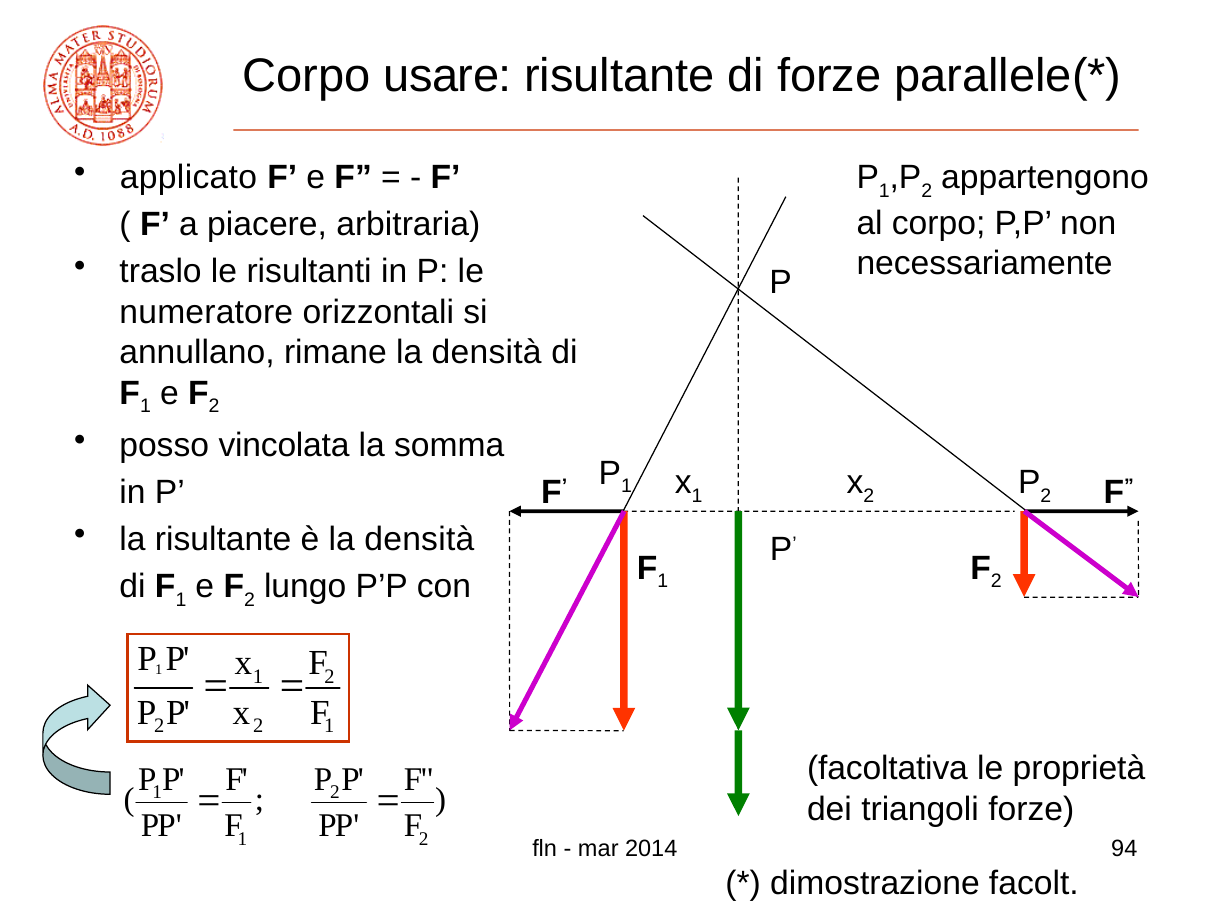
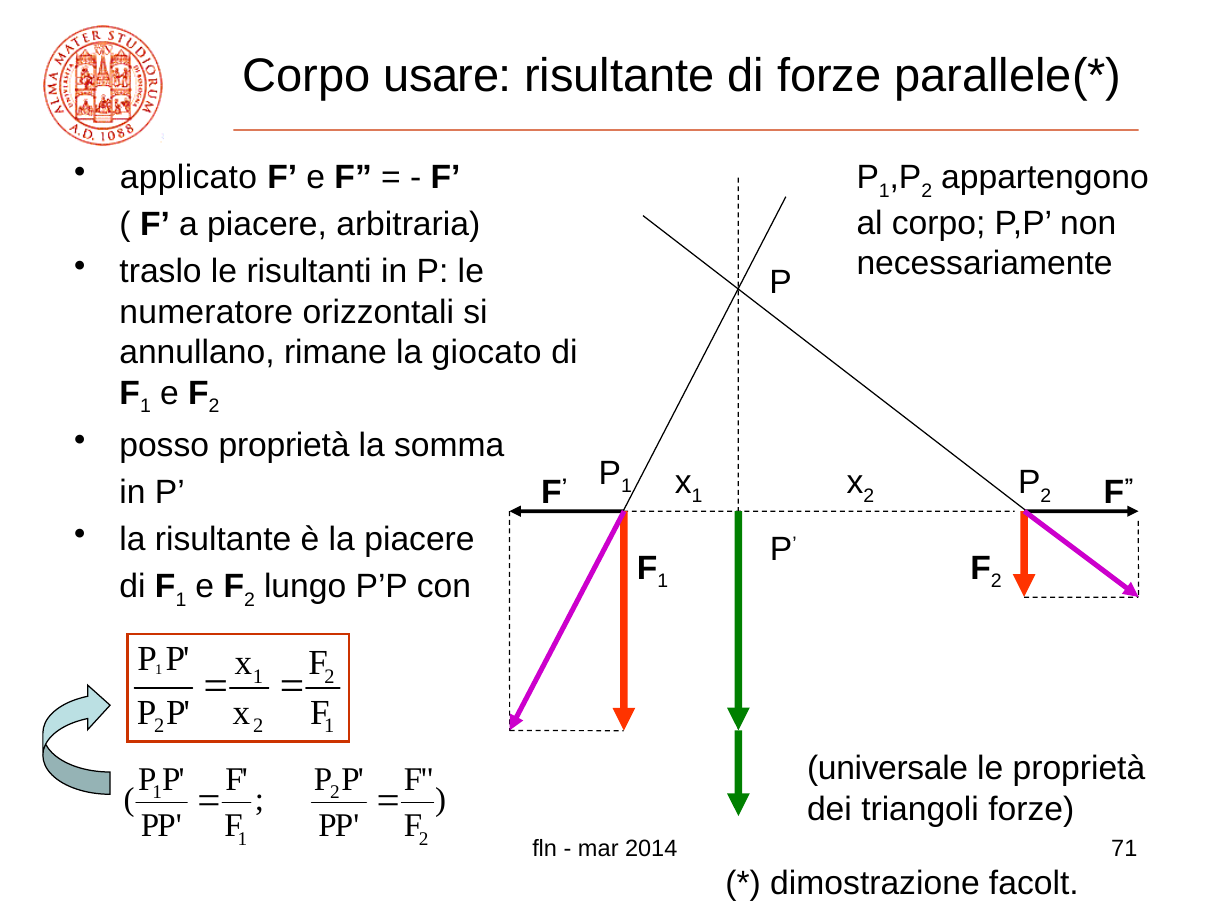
rimane la densità: densità -> giocato (487, 352)
posso vincolata: vincolata -> proprietà (284, 445)
è la densità: densità -> piacere (419, 539)
facoltativa: facoltativa -> universale (888, 768)
94: 94 -> 71 (1124, 848)
